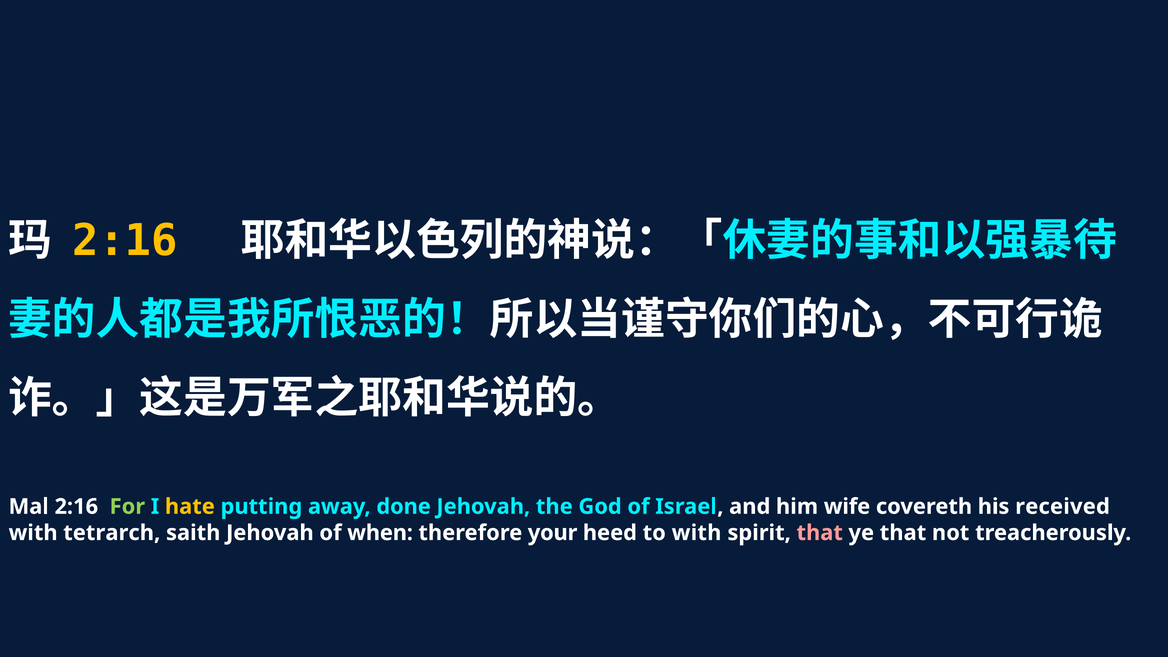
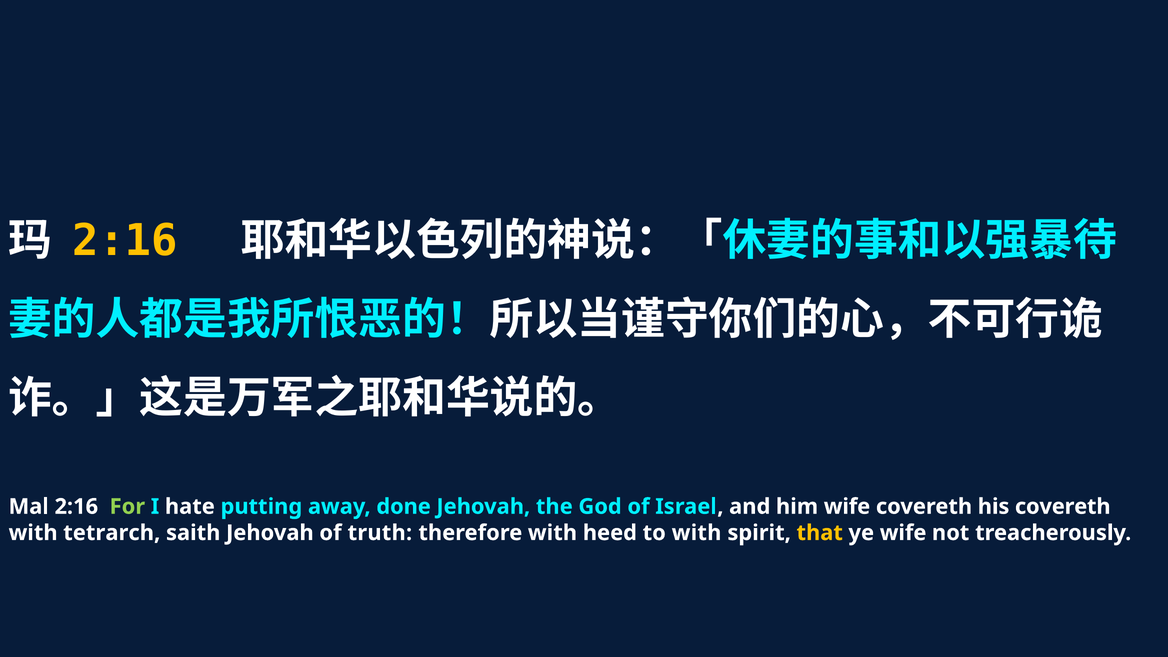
hate colour: yellow -> white (190, 507)
his received: received -> covereth (1063, 507)
when: when -> truth (380, 533)
therefore your: your -> with (552, 533)
that colour: pink -> yellow (820, 533)
ye that: that -> wife (903, 533)
